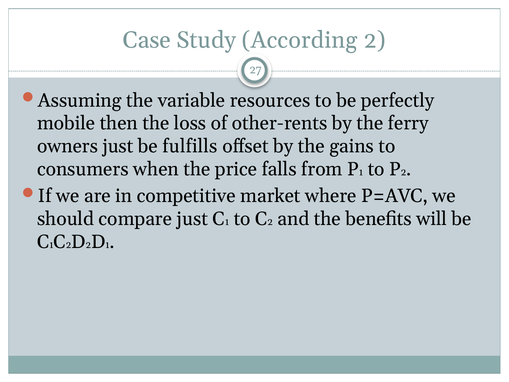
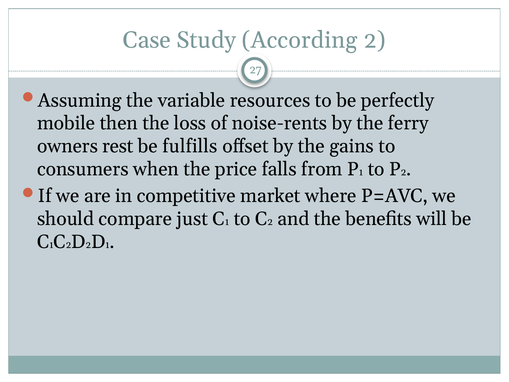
other-rents: other-rents -> noise-rents (280, 123)
owners just: just -> rest (118, 146)
